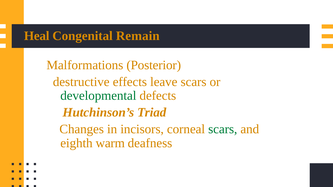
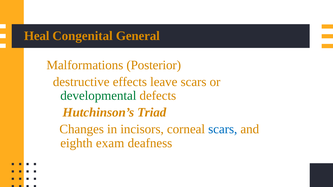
Remain: Remain -> General (138, 36)
scars colour: green -> blue (223, 129)
warm: warm -> exam (110, 143)
